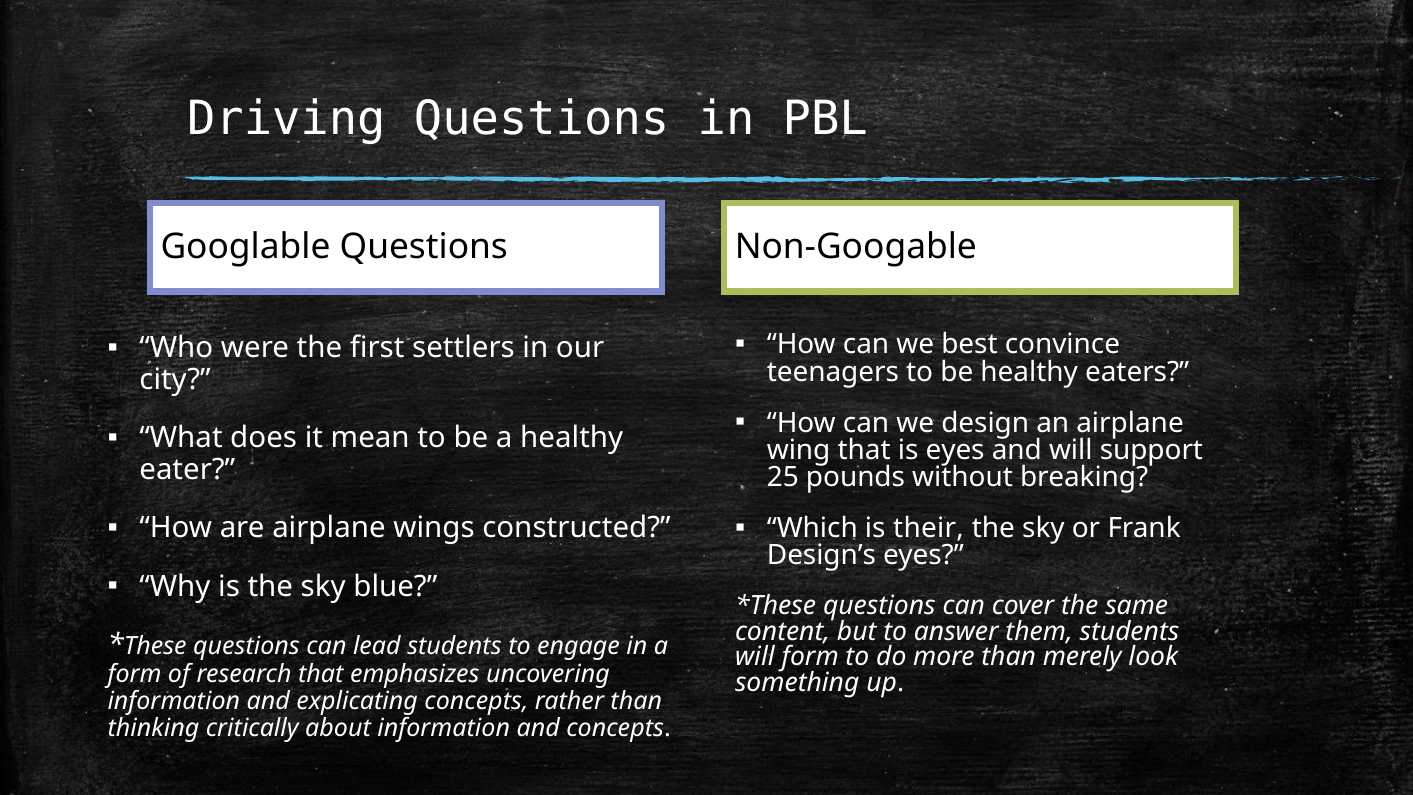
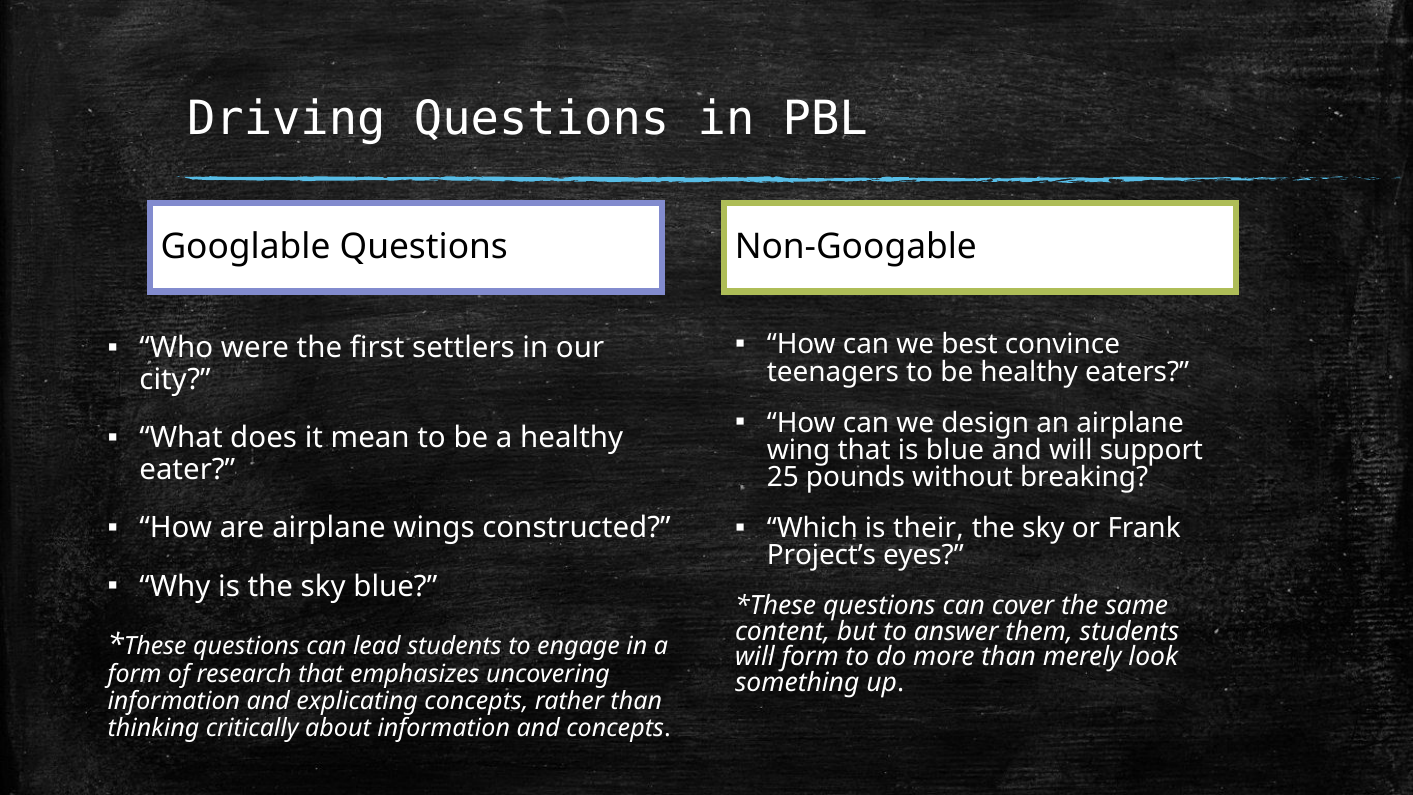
is eyes: eyes -> blue (955, 450)
Design’s: Design’s -> Project’s (822, 555)
